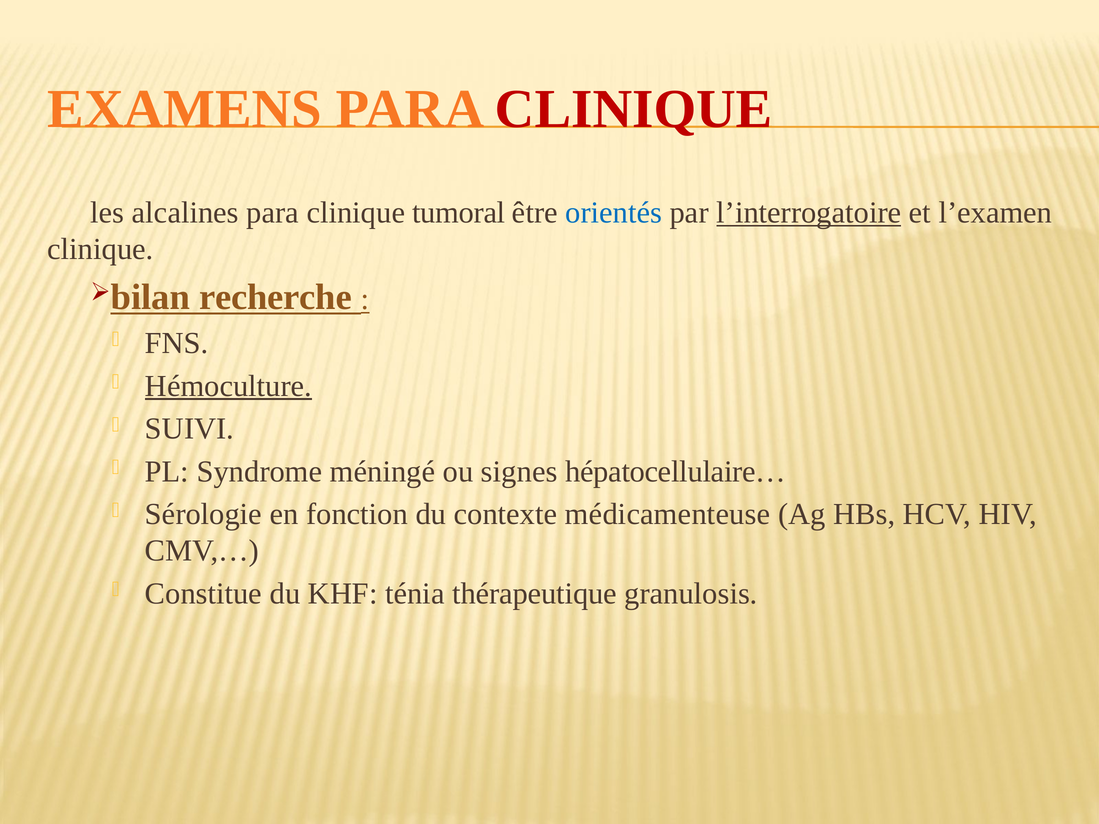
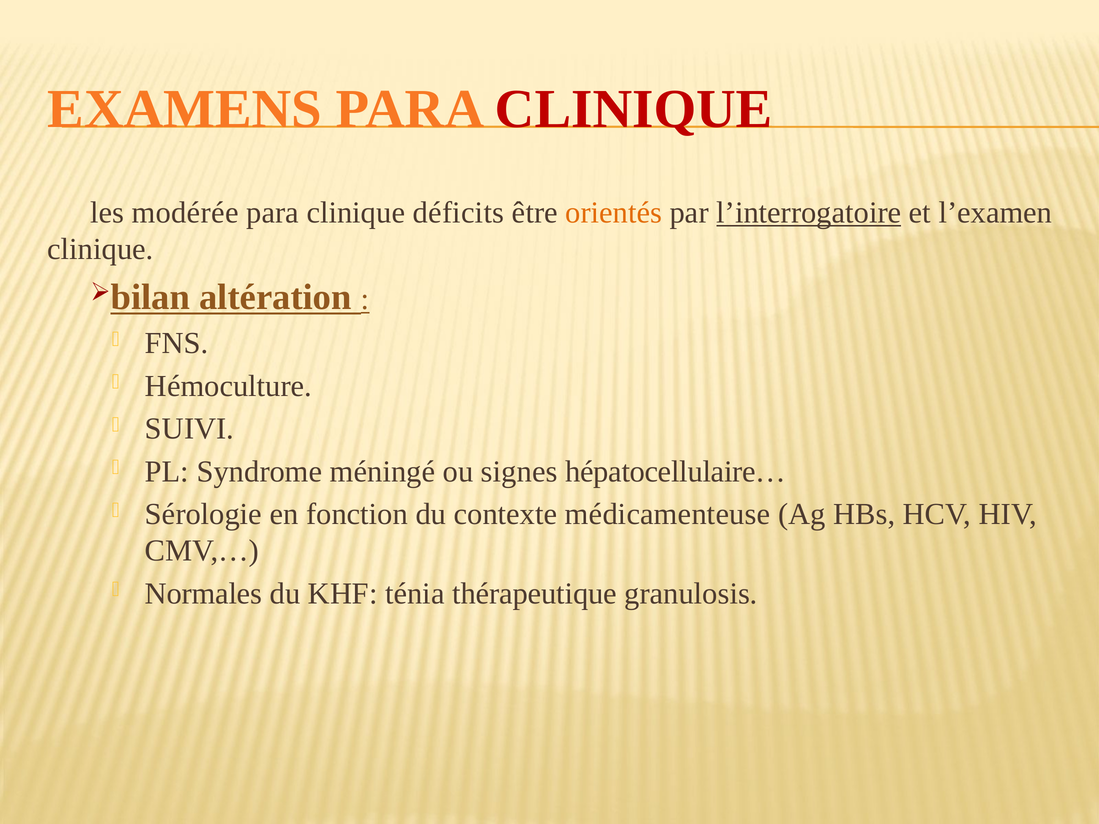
alcalines: alcalines -> modérée (185, 213)
tumoral: tumoral -> déficits (458, 213)
orientés colour: blue -> orange (614, 213)
recherche: recherche -> altération (275, 297)
Hémoculture underline: present -> none (228, 386)
Constitue: Constitue -> Normales (204, 594)
